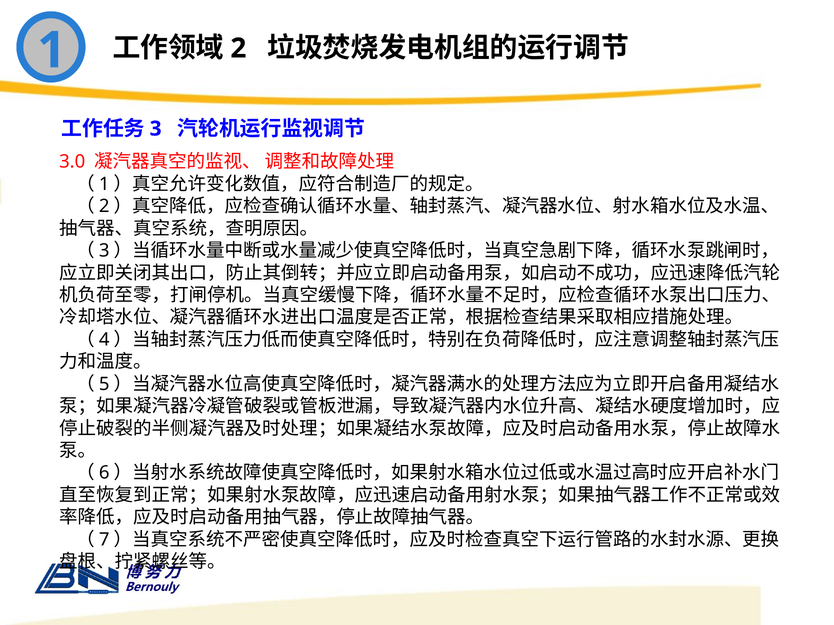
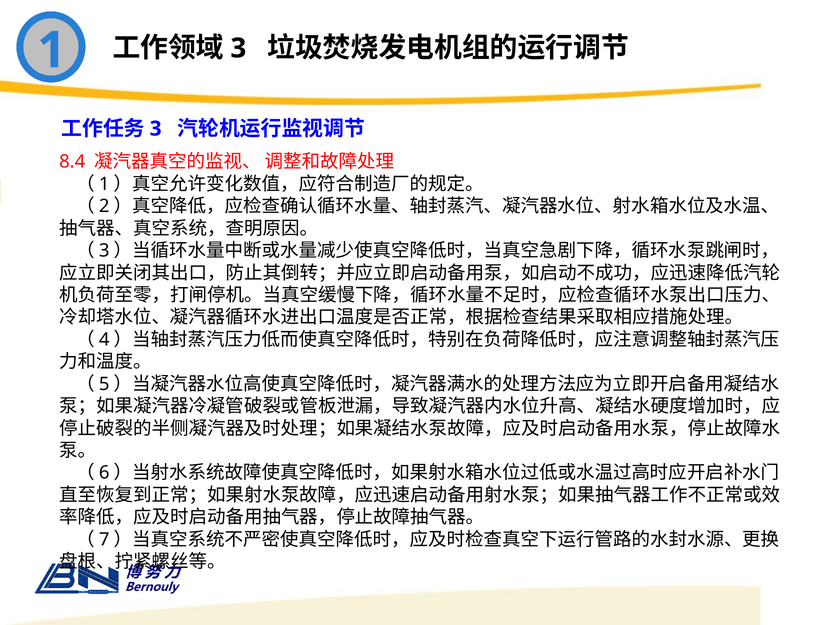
2: 2 -> 3 (238, 48)
3.0: 3.0 -> 8.4 (72, 162)
